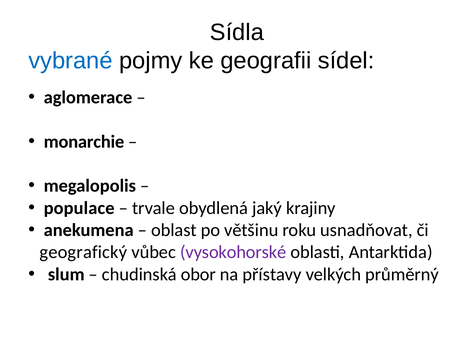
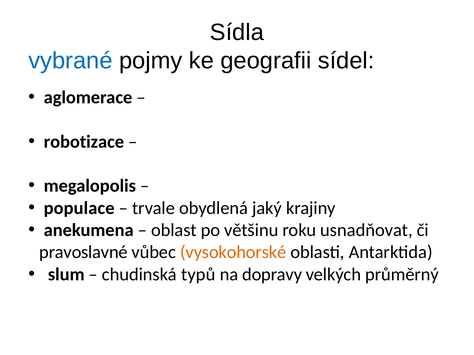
monarchie: monarchie -> robotizace (84, 142)
geografický: geografický -> pravoslavné (83, 253)
vysokohorské colour: purple -> orange (233, 253)
obor: obor -> typů (198, 275)
přístavy: přístavy -> dopravy (272, 275)
